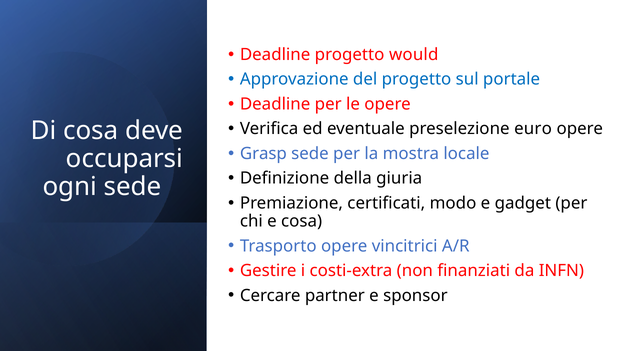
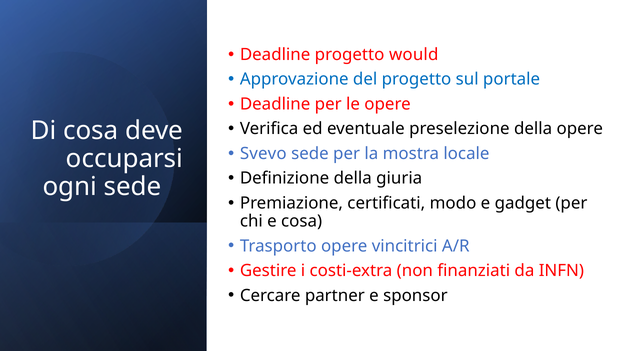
preselezione euro: euro -> della (533, 129)
Grasp: Grasp -> Svevo (263, 154)
